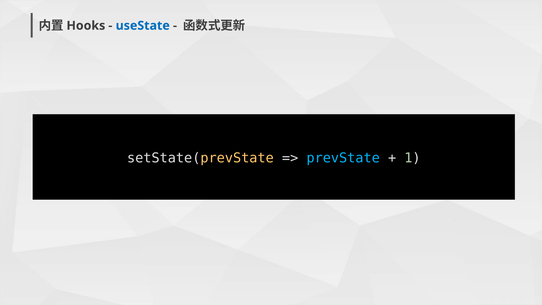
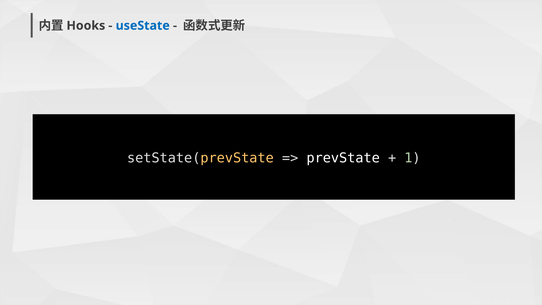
prevState colour: light blue -> white (343, 158)
